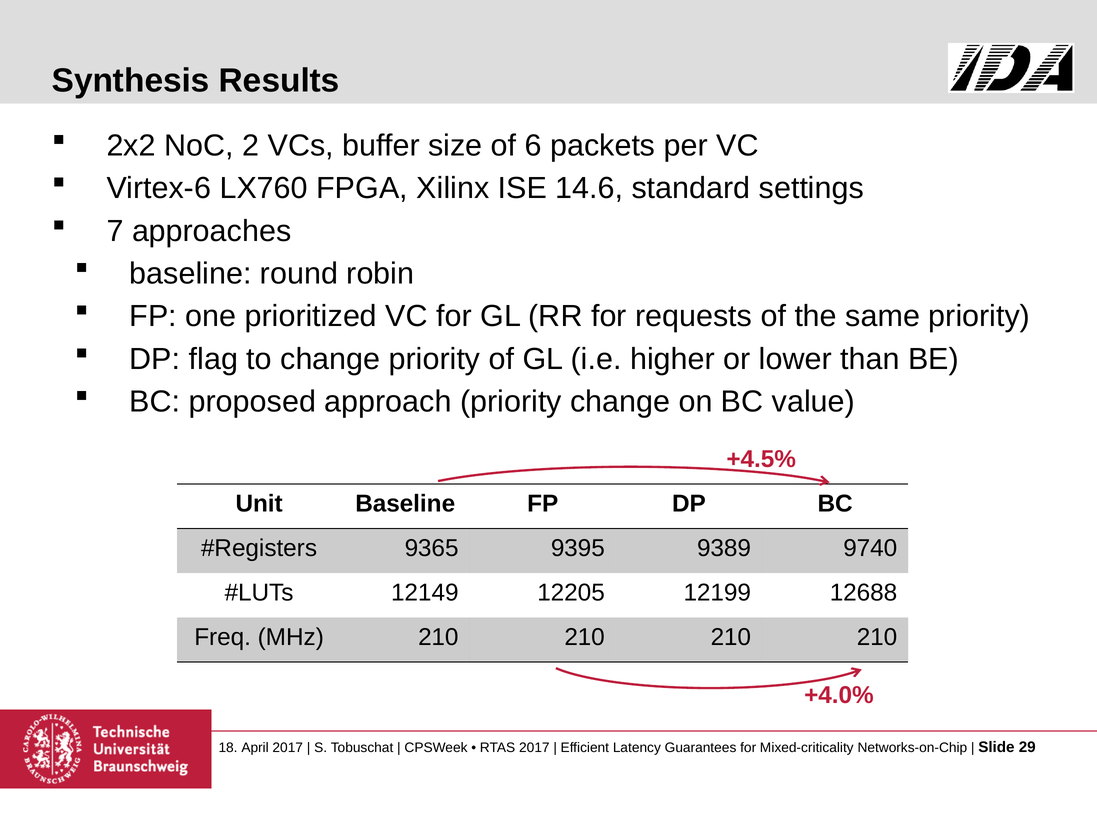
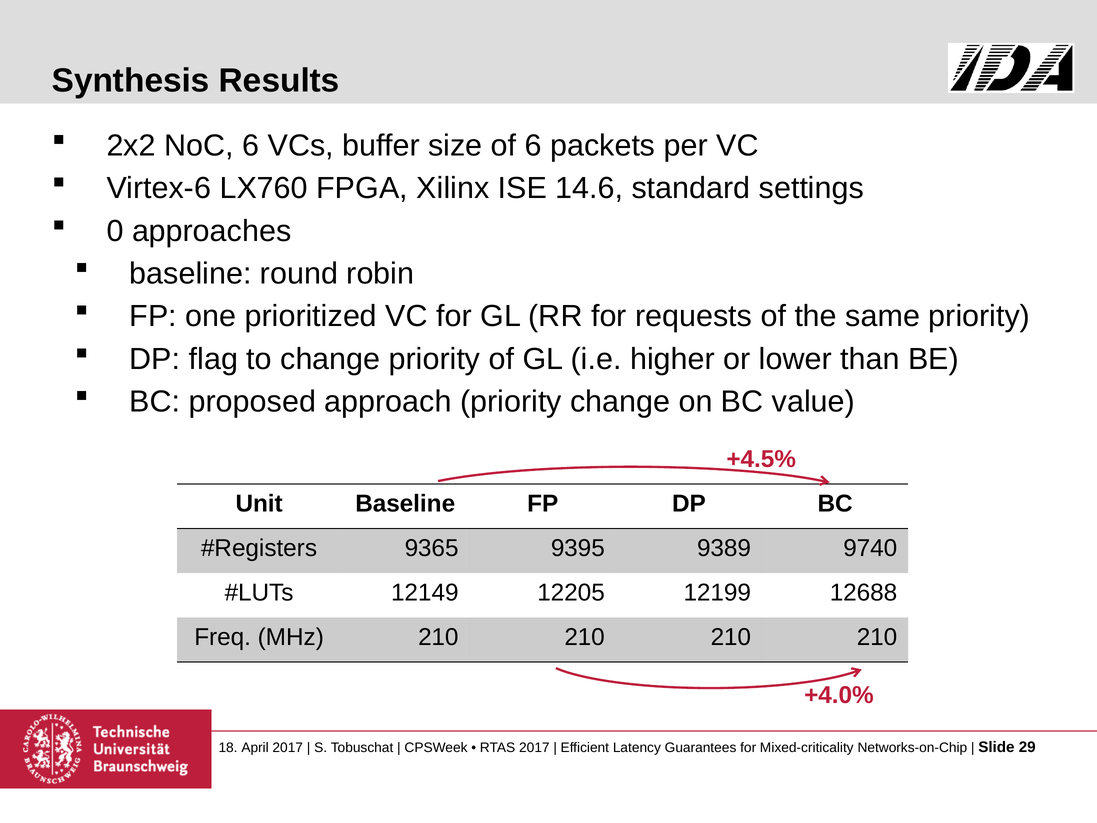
NoC 2: 2 -> 6 (251, 146)
7: 7 -> 0 (115, 231)
